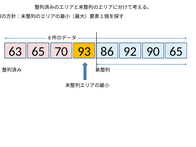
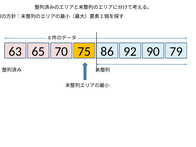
93: 93 -> 75 (84, 51)
92 65: 65 -> 79 (176, 51)
